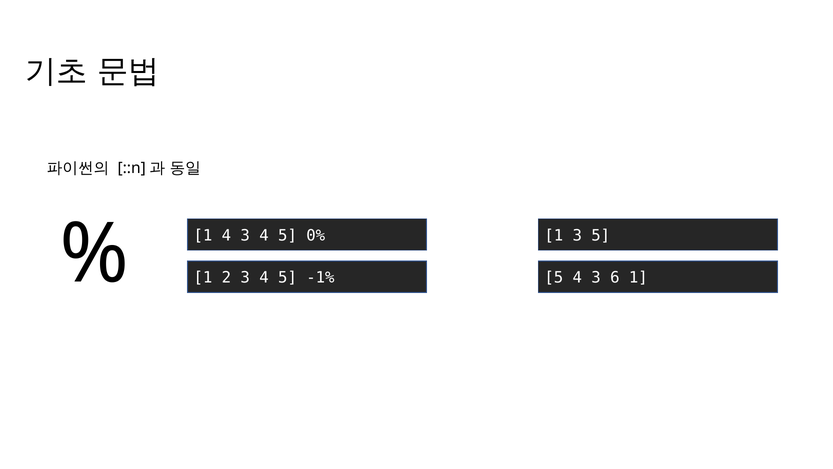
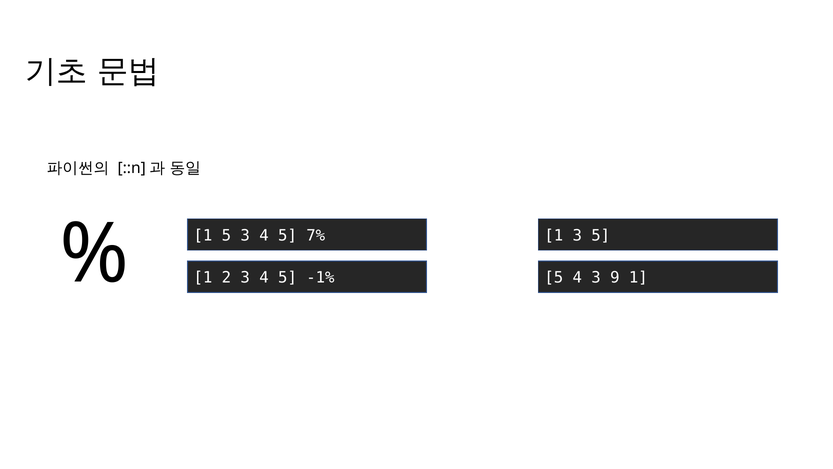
1 4: 4 -> 5 (226, 235)
0%: 0% -> 7% (316, 235)
6: 6 -> 9 (615, 278)
